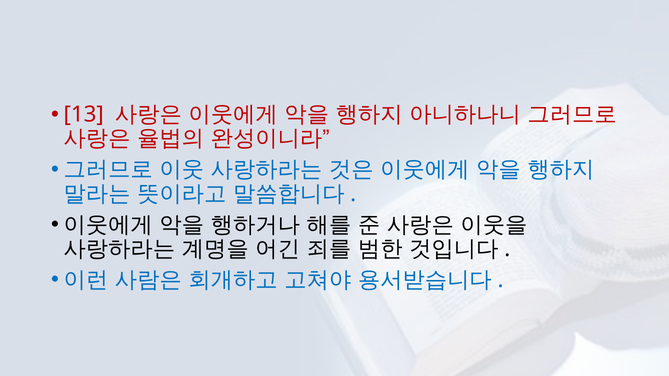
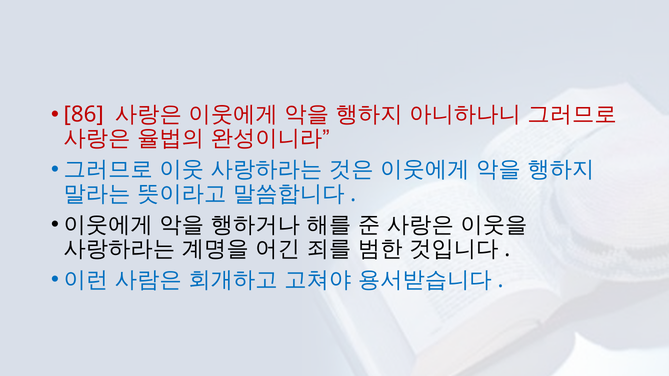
13: 13 -> 86 (84, 115)
